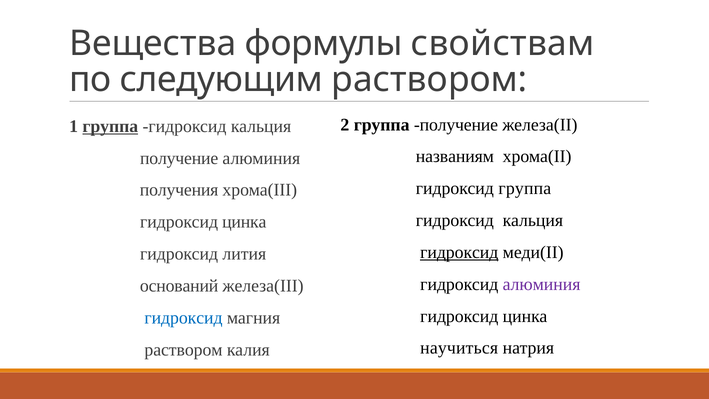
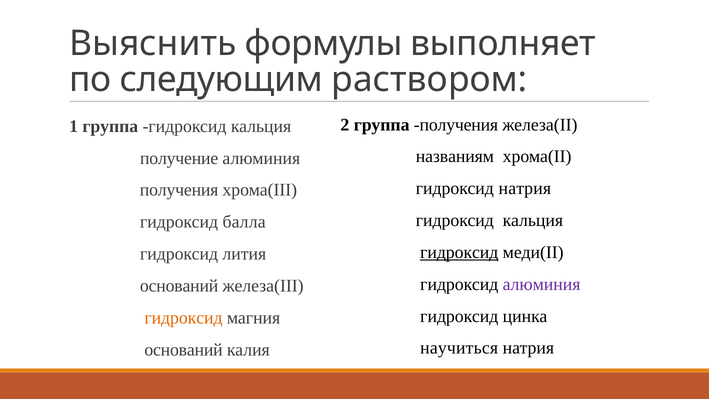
Вещества: Вещества -> Выяснить (153, 43)
свойствам: свойствам -> выполняет (503, 43)
группа получение: получение -> получения (456, 125)
группа underline: present -> none (110, 126)
гидроксид группа: группа -> натрия (525, 188)
цинка: цинка -> балла (244, 222)
гидроксид colour: blue -> orange (183, 318)
раствором: раствором -> оснований (184, 350)
